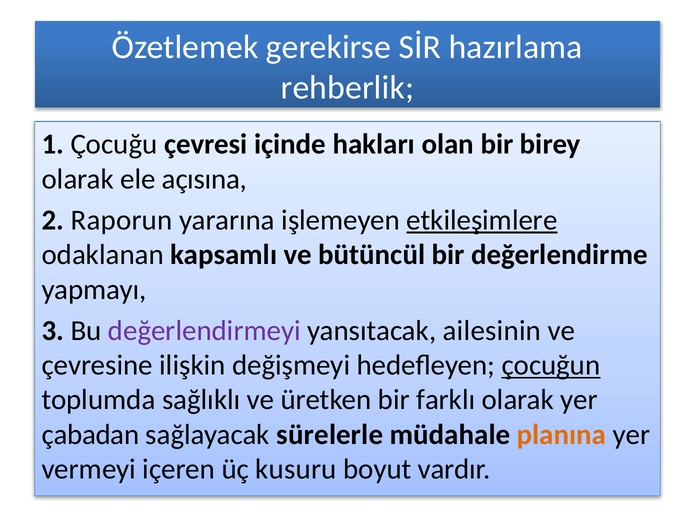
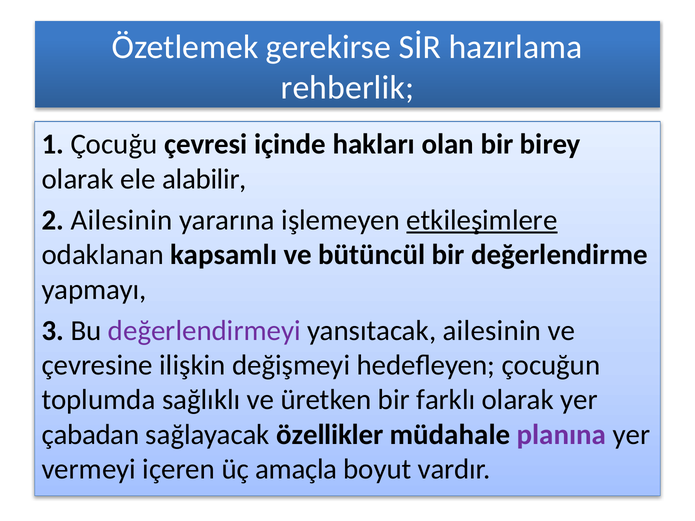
açısına: açısına -> alabilir (204, 179)
2 Raporun: Raporun -> Ailesinin (122, 220)
çocuğun underline: present -> none (551, 365)
sürelerle: sürelerle -> özellikler (330, 435)
planına colour: orange -> purple (561, 435)
kusuru: kusuru -> amaçla (296, 470)
